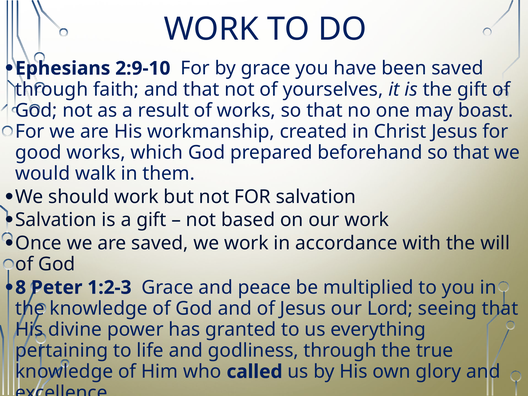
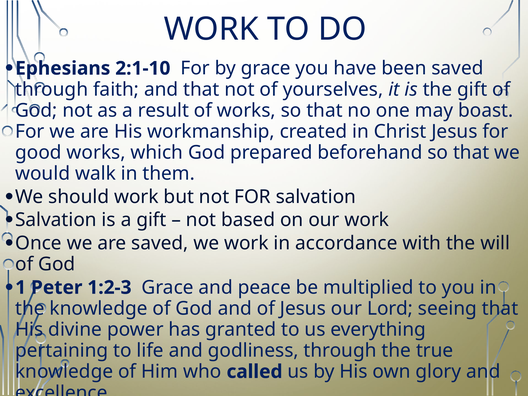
2:9-10: 2:9-10 -> 2:1-10 (143, 68)
8: 8 -> 1 (21, 288)
